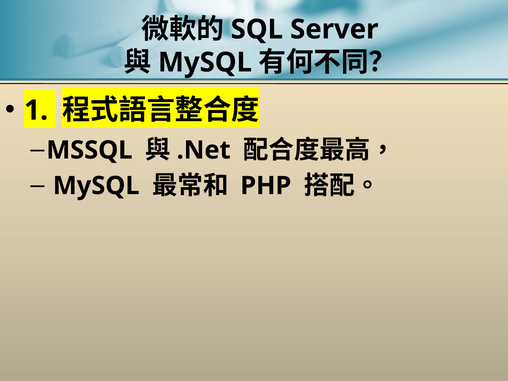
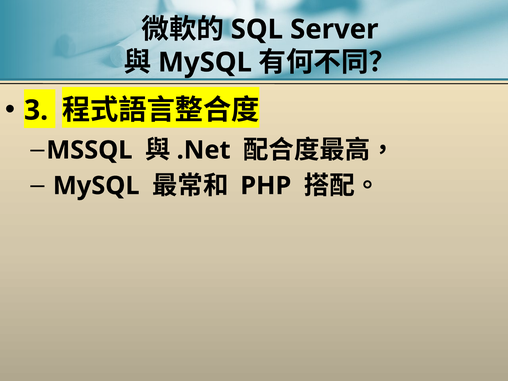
1: 1 -> 3 (36, 110)
